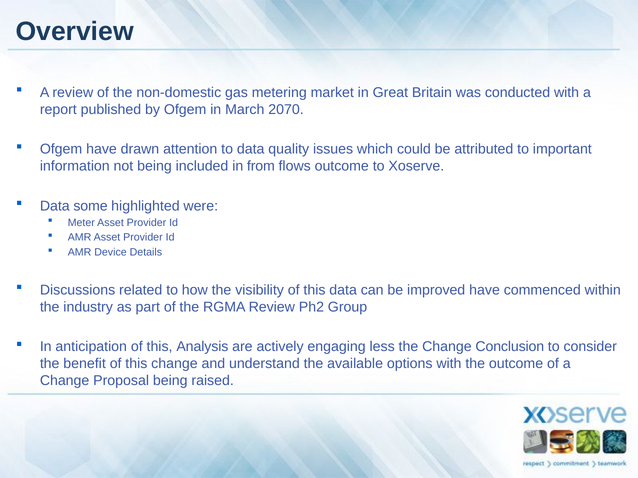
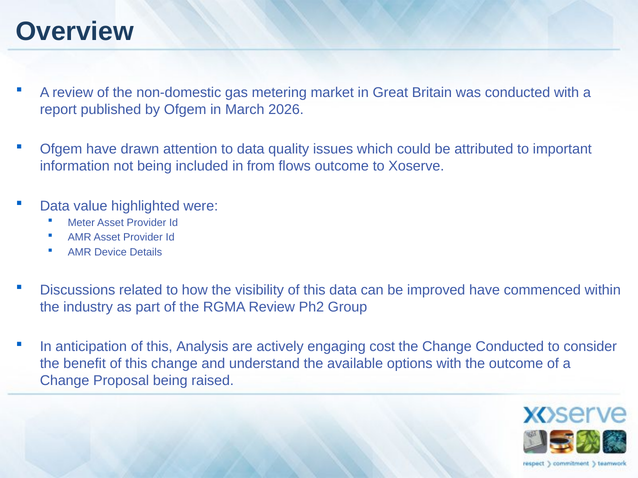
2070: 2070 -> 2026 (286, 110)
some: some -> value (90, 206)
less: less -> cost (382, 347)
Change Conclusion: Conclusion -> Conducted (510, 347)
